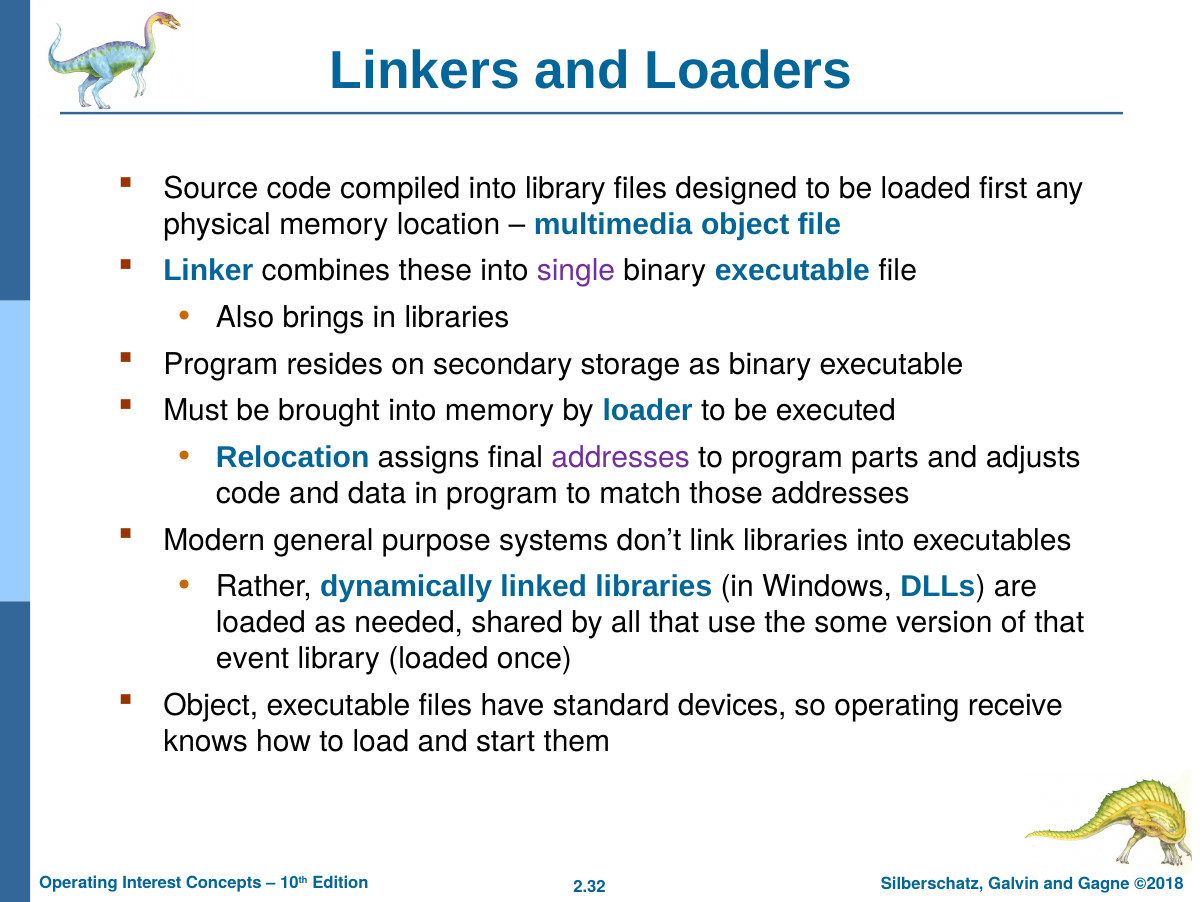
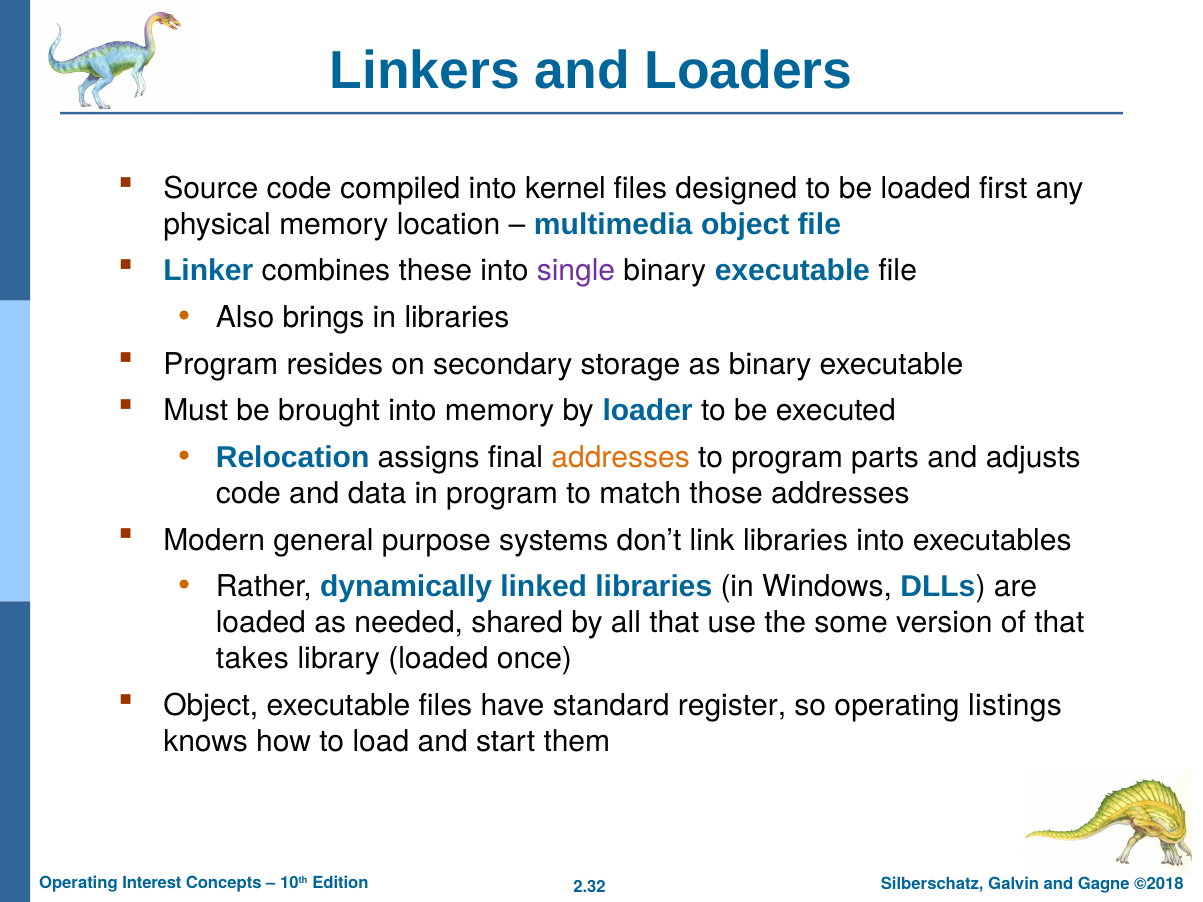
into library: library -> kernel (565, 188)
addresses colour: purple -> orange (621, 458)
event: event -> takes (252, 659)
devices: devices -> register (732, 706)
receive: receive -> listings (1015, 706)
